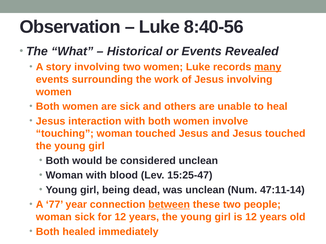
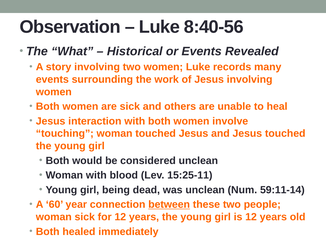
many underline: present -> none (268, 67)
15:25-47: 15:25-47 -> 15:25-11 (190, 176)
47:11-14: 47:11-14 -> 59:11-14 (282, 190)
77: 77 -> 60 (55, 205)
